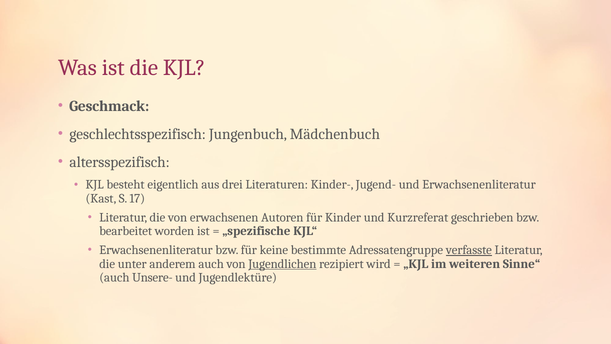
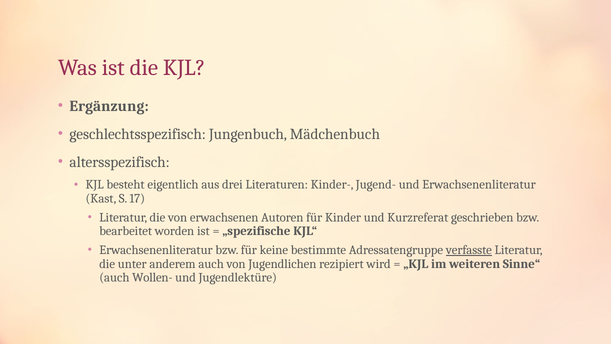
Geschmack: Geschmack -> Ergänzung (109, 106)
Jugendlichen underline: present -> none (282, 264)
Unsere-: Unsere- -> Wollen- (152, 277)
